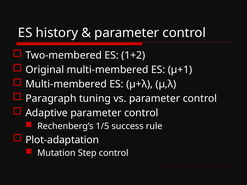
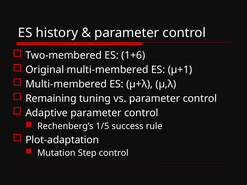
1+2: 1+2 -> 1+6 (133, 55)
Paragraph: Paragraph -> Remaining (51, 99)
